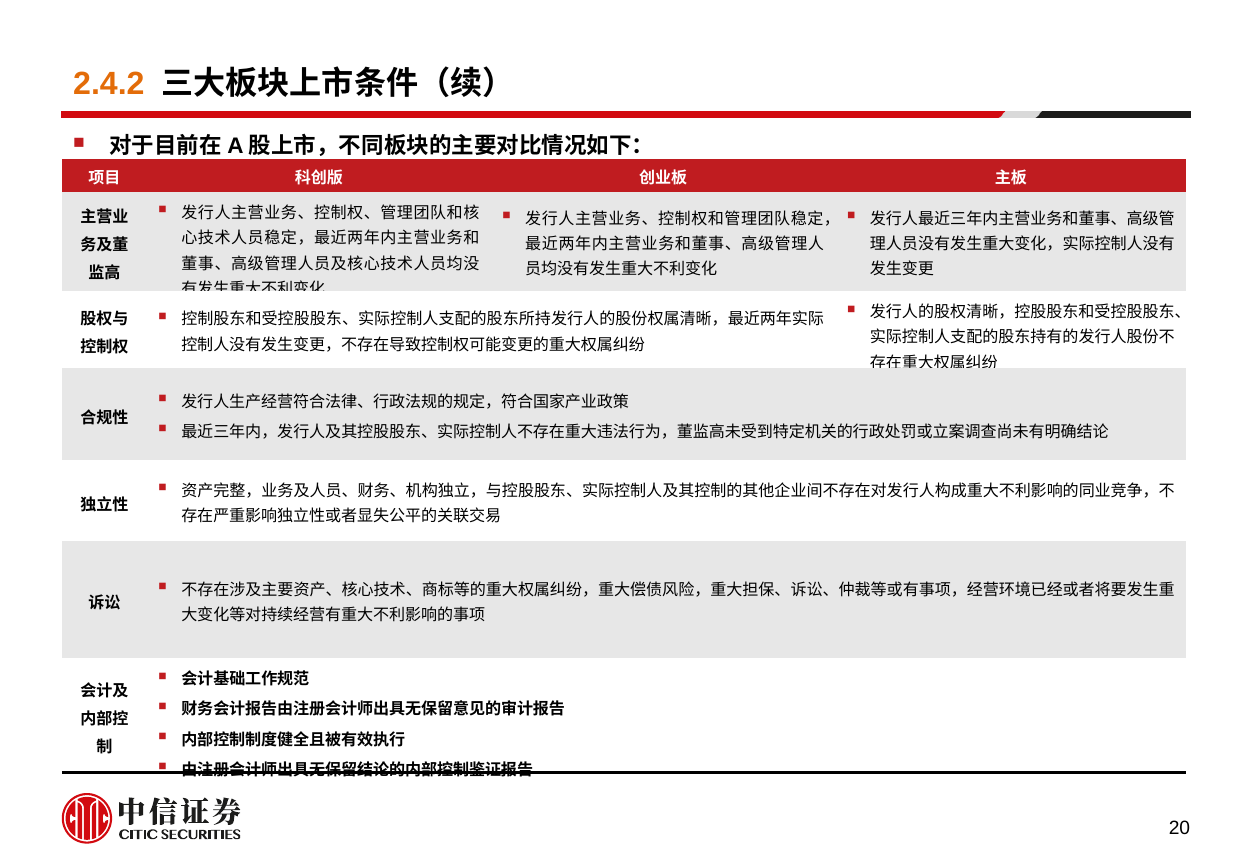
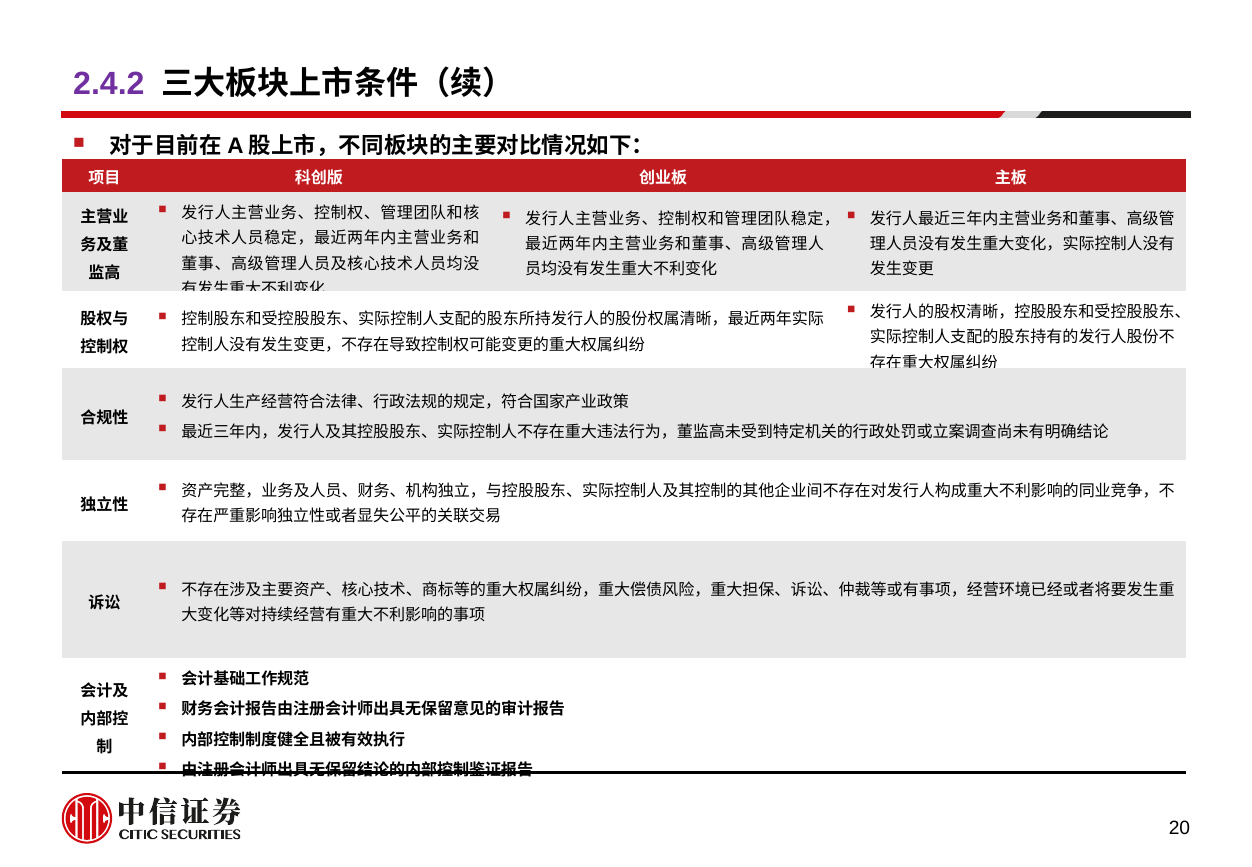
2.4.2 colour: orange -> purple (109, 84)
